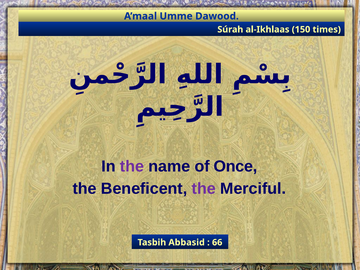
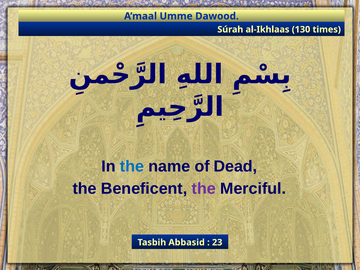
150: 150 -> 130 (301, 29)
the colour: purple -> blue (132, 166)
Once: Once -> Dead (235, 166)
66: 66 -> 23 (217, 242)
